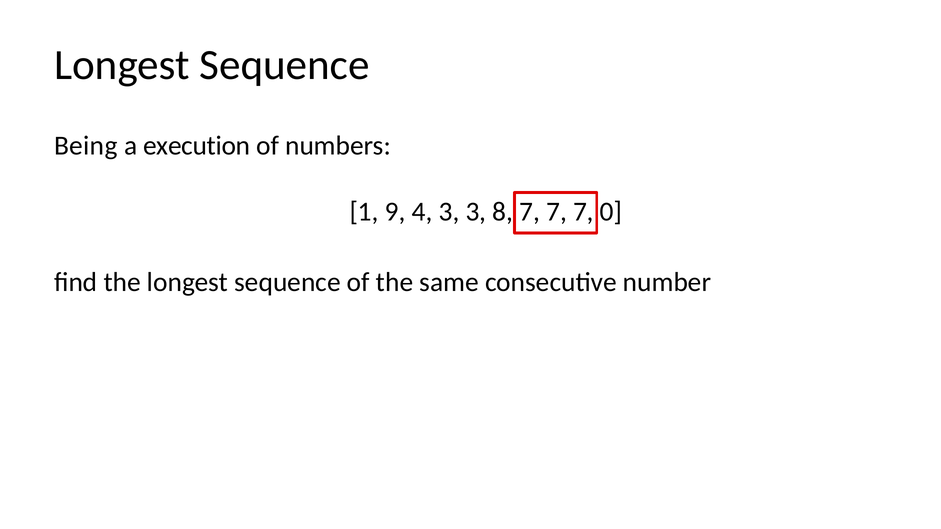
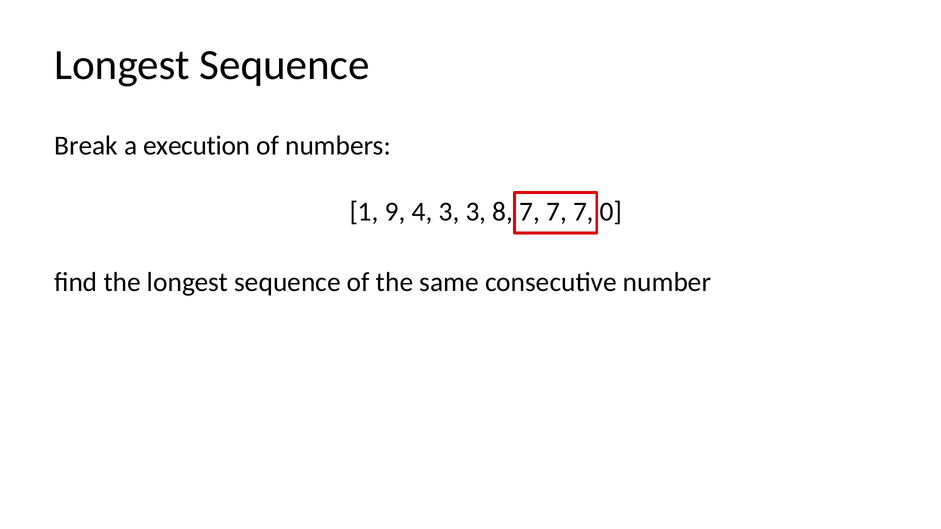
Being: Being -> Break (86, 146)
